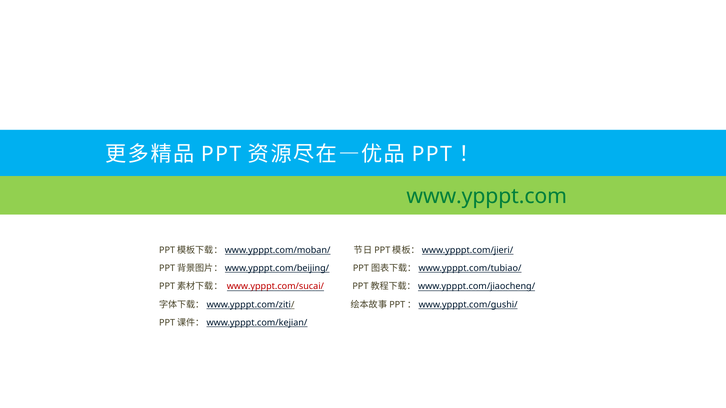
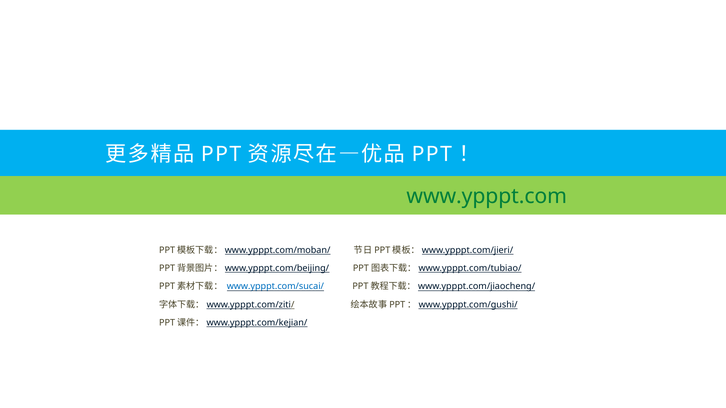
www.ypppt.com/sucai/ colour: red -> blue (275, 287)
